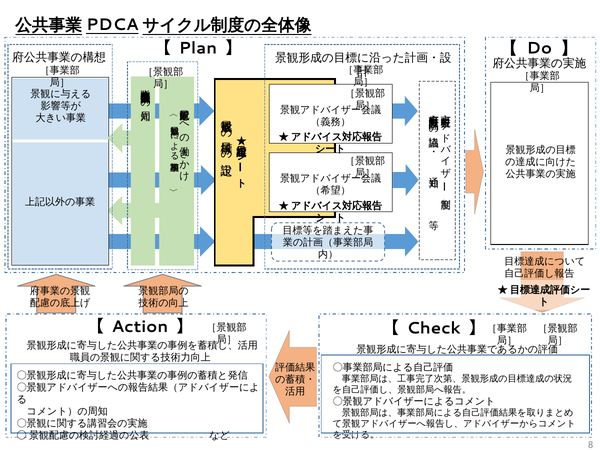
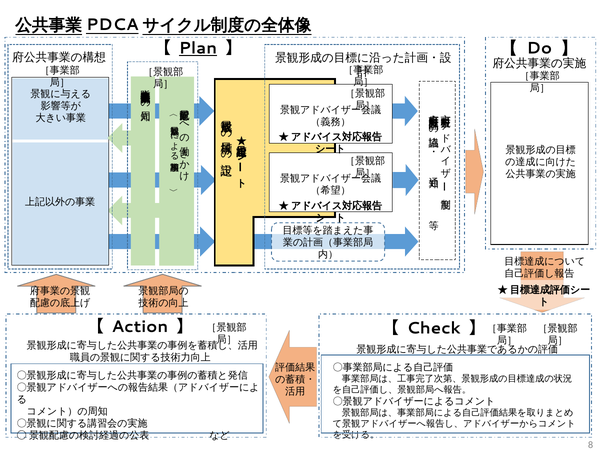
Plan underline: none -> present (198, 48)
